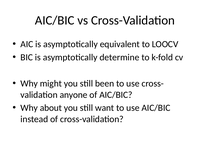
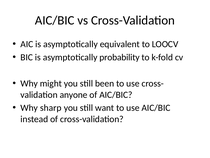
determine: determine -> probability (120, 57)
about: about -> sharp (51, 108)
